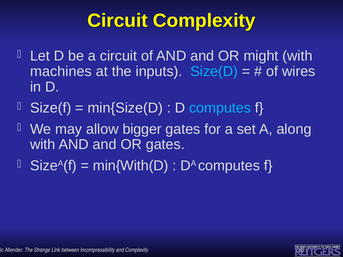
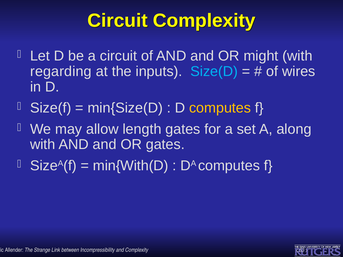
machines: machines -> regarding (61, 71)
computes colour: light blue -> yellow (220, 108)
bigger: bigger -> length (142, 129)
